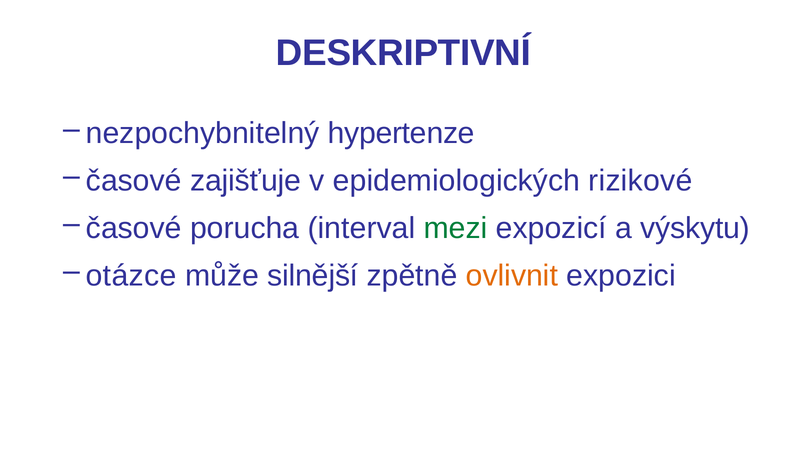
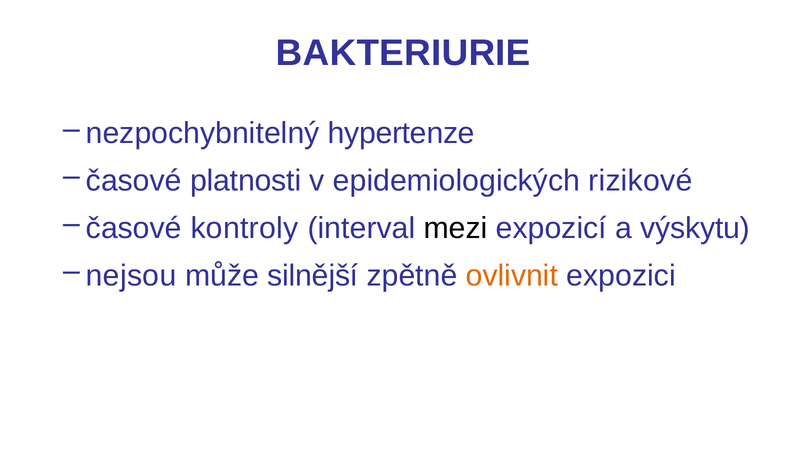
DESKRIPTIVNÍ: DESKRIPTIVNÍ -> BAKTERIURIE (403, 53)
zajišťuje: zajišťuje -> platnosti (246, 181)
porucha: porucha -> kontroly (245, 228)
mezi colour: green -> black (456, 228)
otázce: otázce -> nejsou (131, 276)
